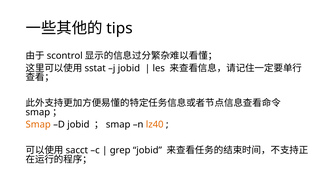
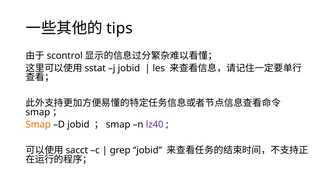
lz40 colour: orange -> purple (155, 125)
